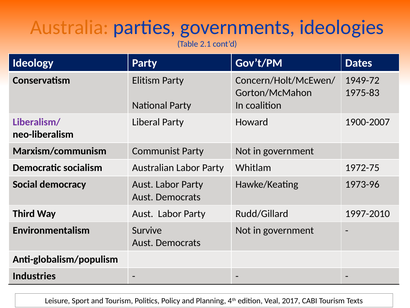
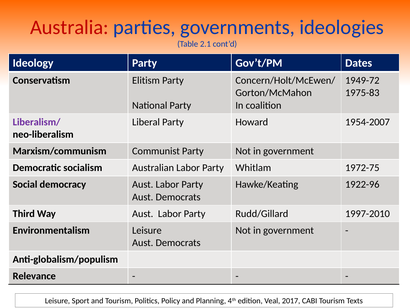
Australia colour: orange -> red (69, 27)
1900-2007: 1900-2007 -> 1954-2007 (368, 122)
1973-96: 1973-96 -> 1922-96 (362, 184)
Environmentalism Survive: Survive -> Leisure (147, 230)
Industries: Industries -> Relevance (34, 276)
